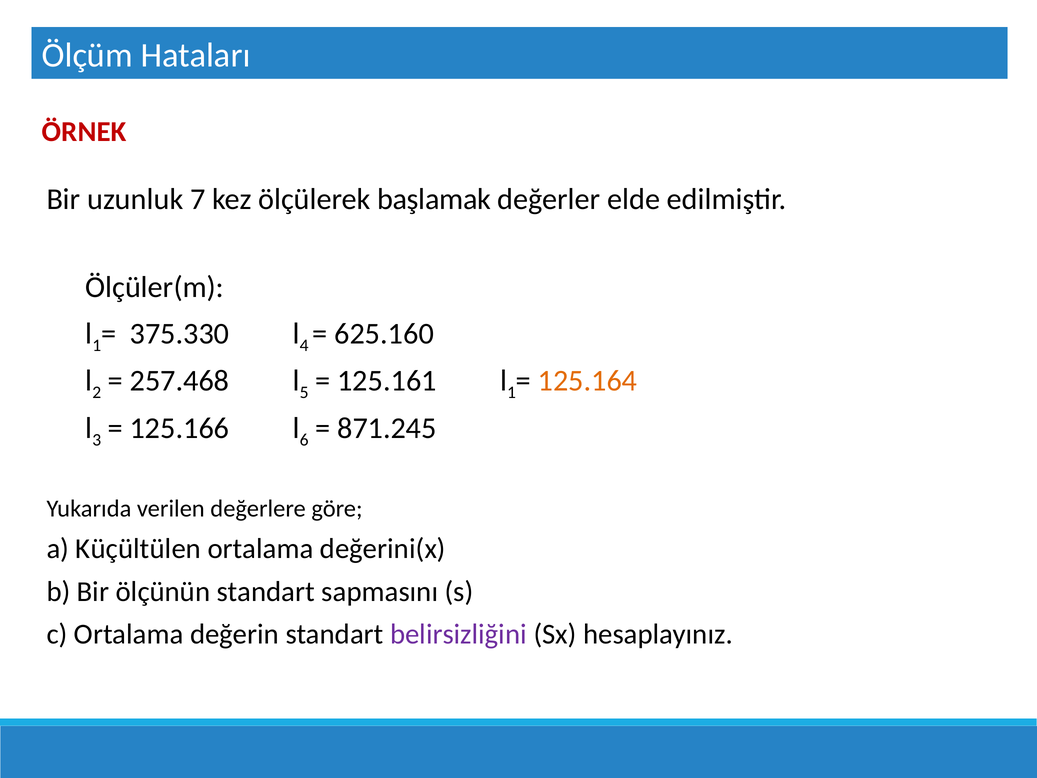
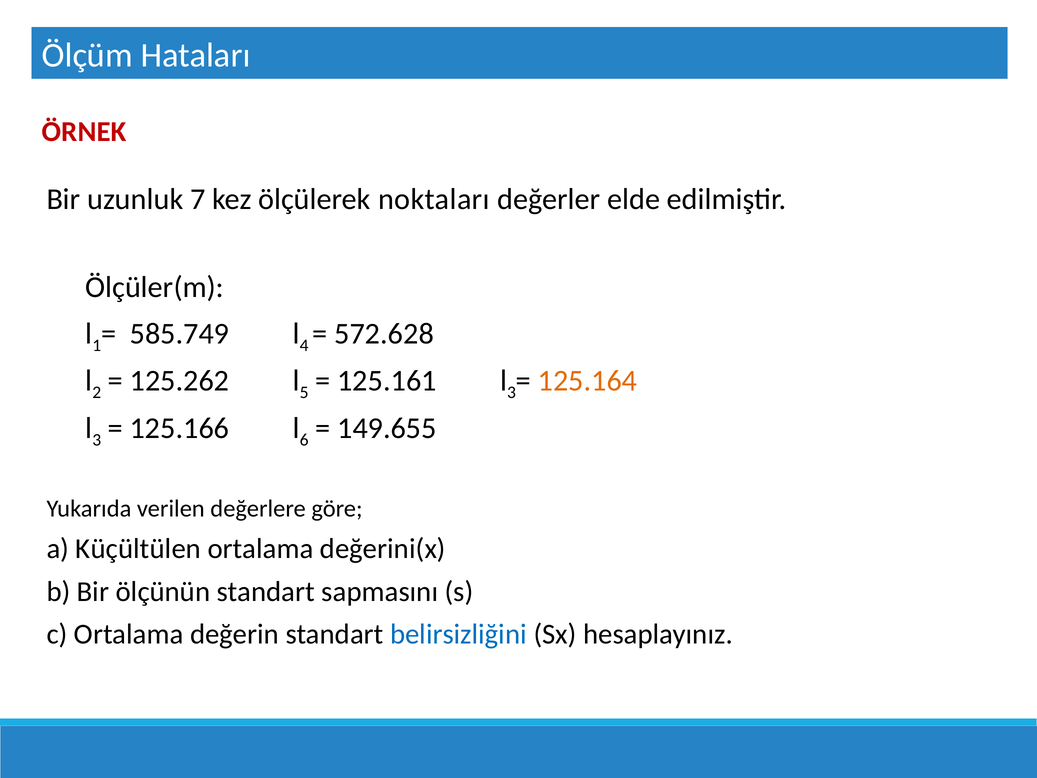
başlamak: başlamak -> noktaları (434, 199)
375.330: 375.330 -> 585.749 (180, 334)
625.160: 625.160 -> 572.628 (384, 334)
257.468: 257.468 -> 125.262 (180, 381)
1: 1 -> 3 (512, 393)
871.245: 871.245 -> 149.655 (387, 428)
belirsizliğini colour: purple -> blue (458, 634)
